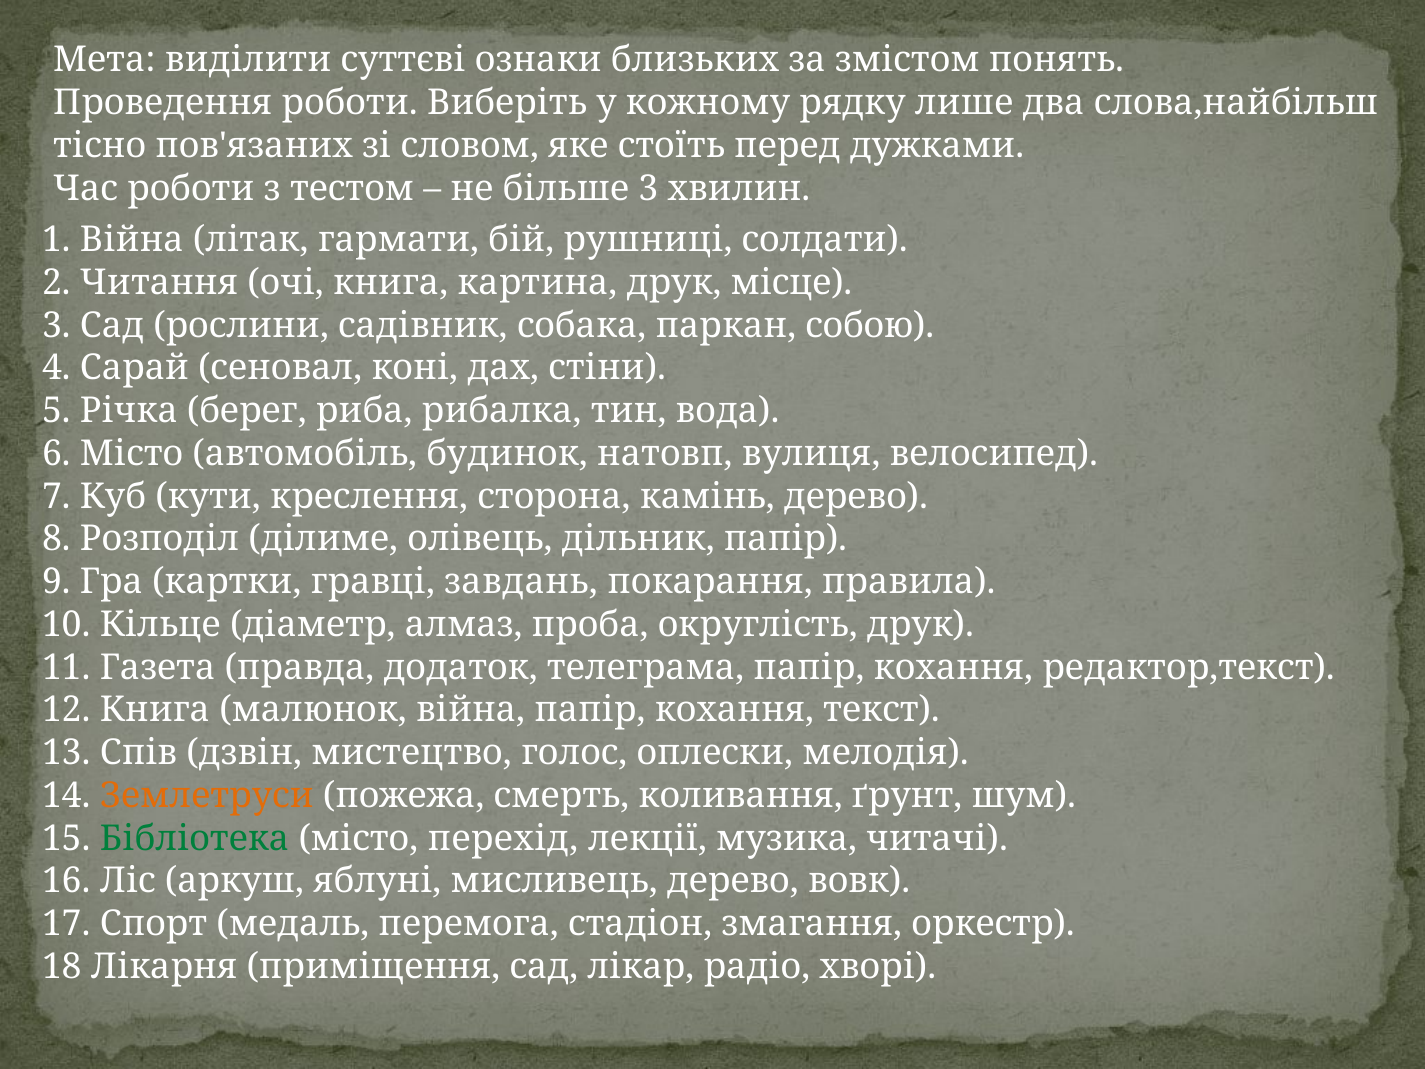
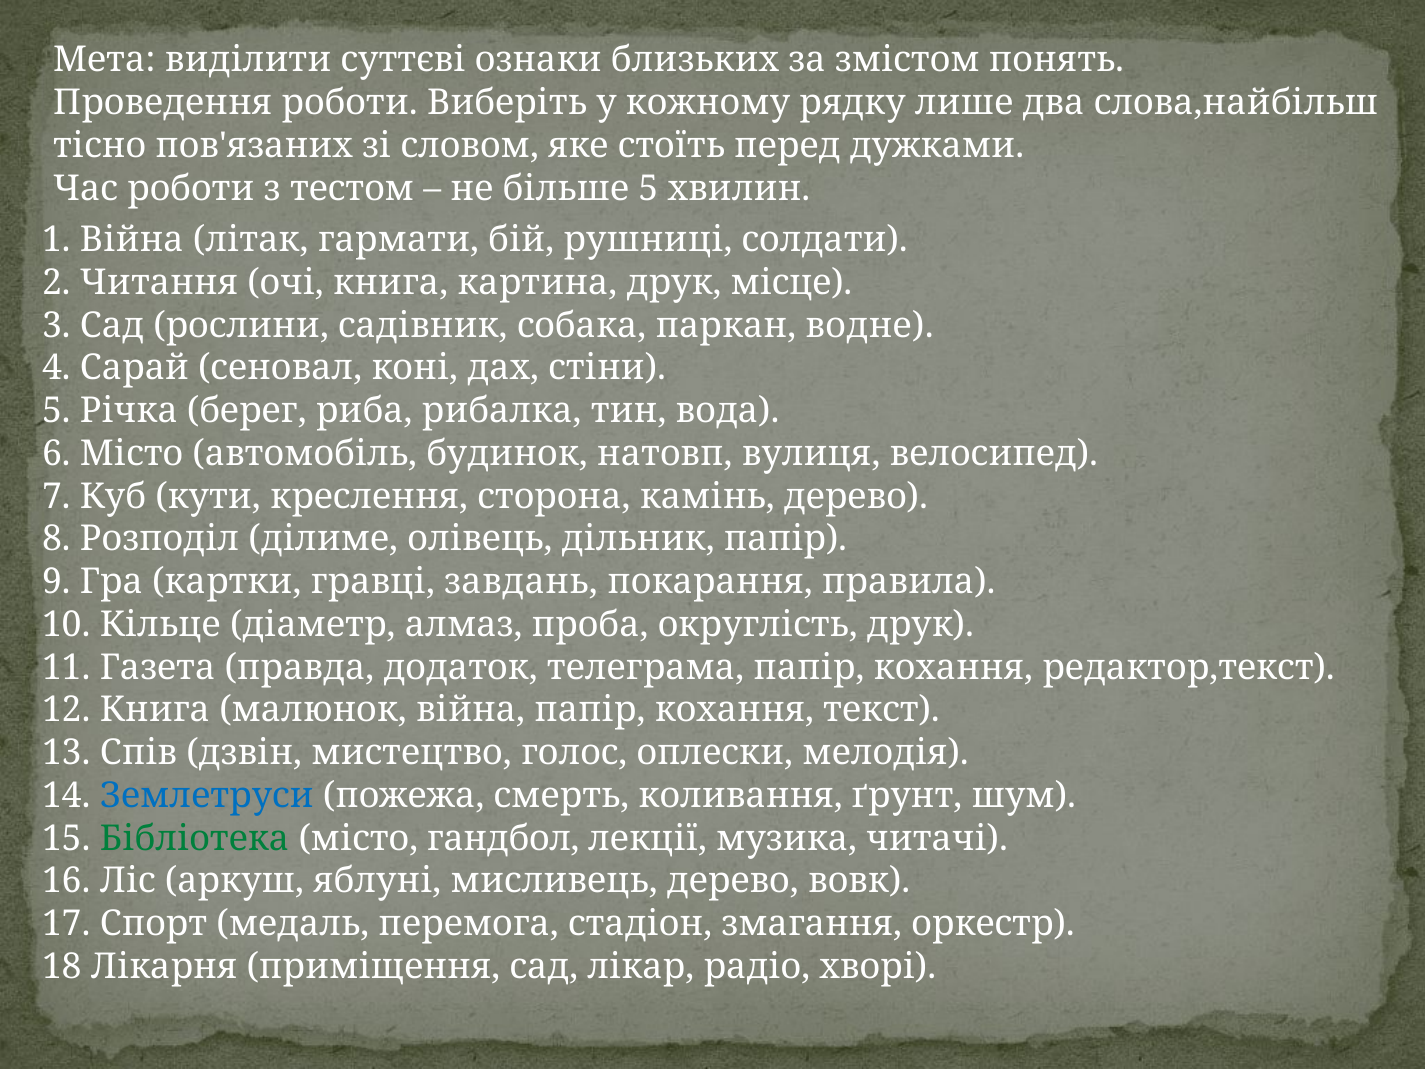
більше 3: 3 -> 5 (648, 188)
собою: собою -> водне (869, 325)
Землетруси colour: orange -> blue (207, 796)
перехід: перехід -> гандбол (503, 838)
